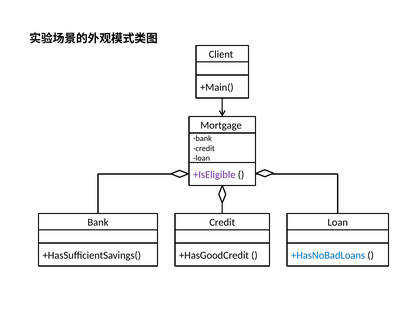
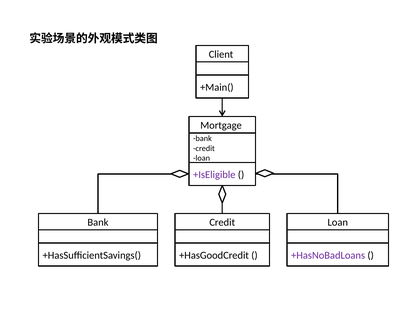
+HasNoBadLoans colour: blue -> purple (328, 255)
